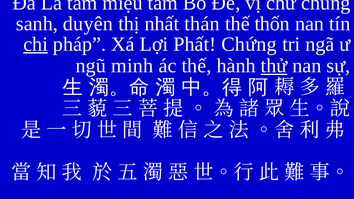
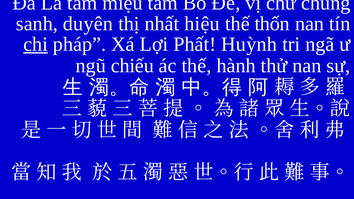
thán: thán -> hiệu (202, 24)
Chứng: Chứng -> Huỳnh (249, 44)
minh: minh -> chiếu (132, 66)
thử underline: present -> none (274, 66)
